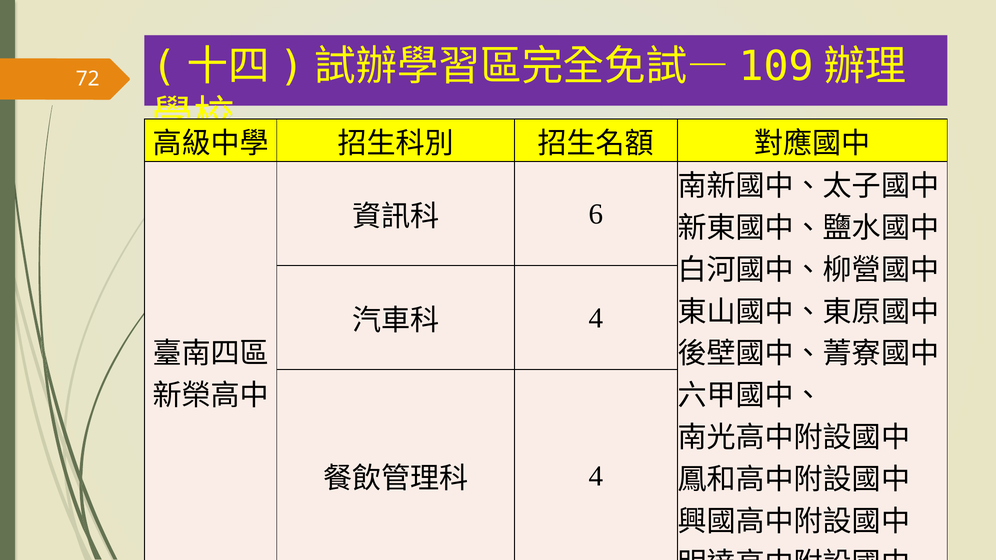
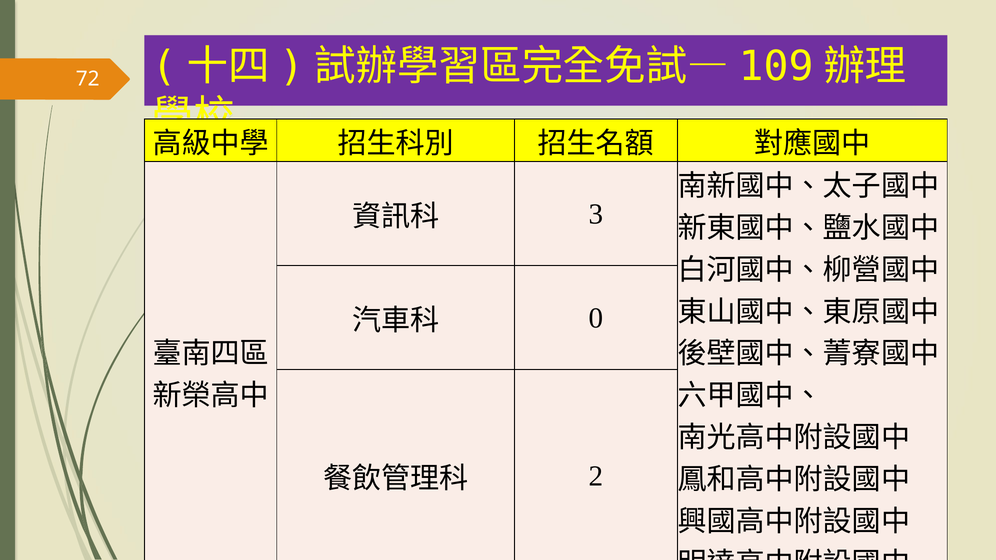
6: 6 -> 3 (596, 214)
4: 4 -> 0 (596, 318)
4: 4 -> 2 (596, 476)
